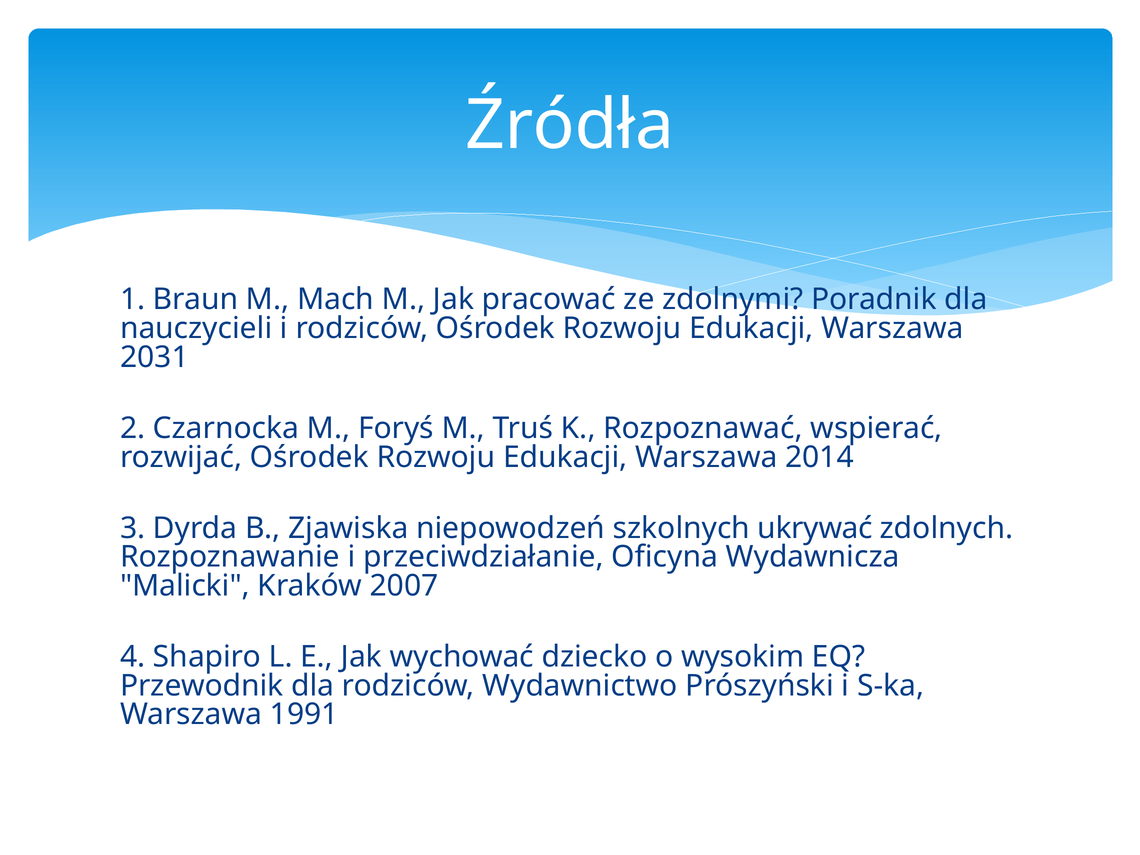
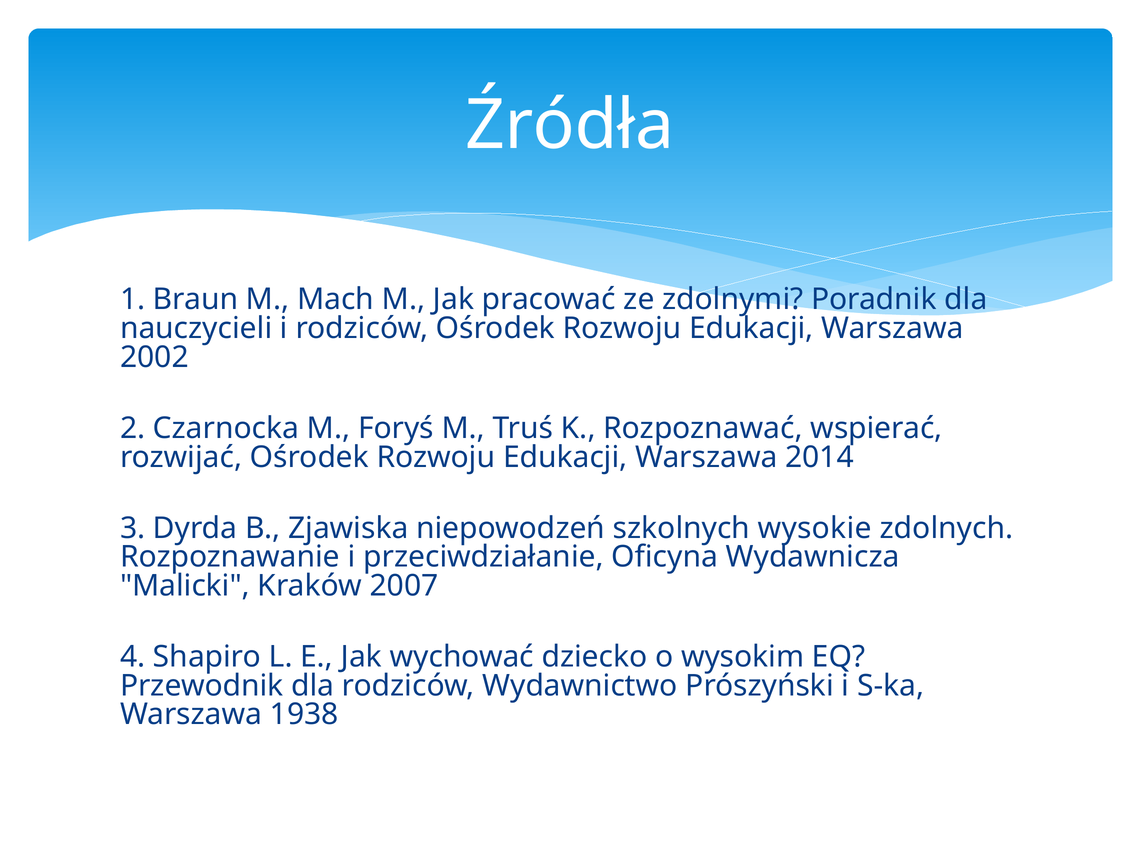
2031: 2031 -> 2002 (154, 357)
ukrywać: ukrywać -> wysokie (815, 528)
1991: 1991 -> 1938 (304, 715)
